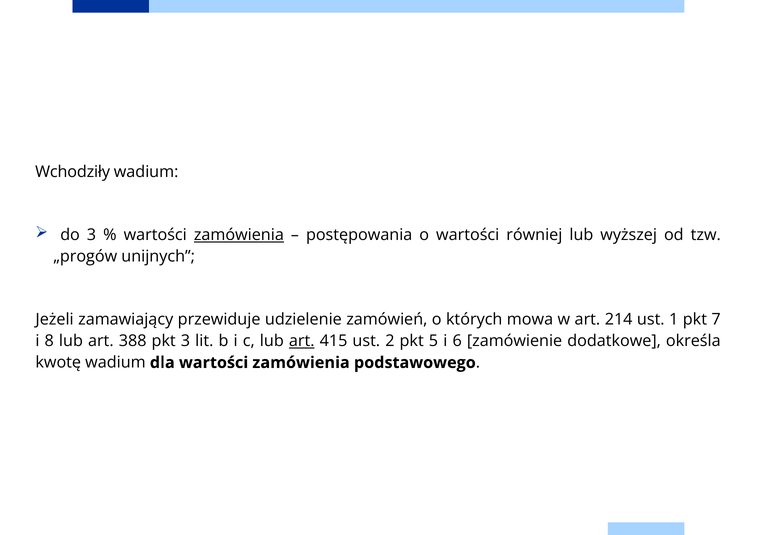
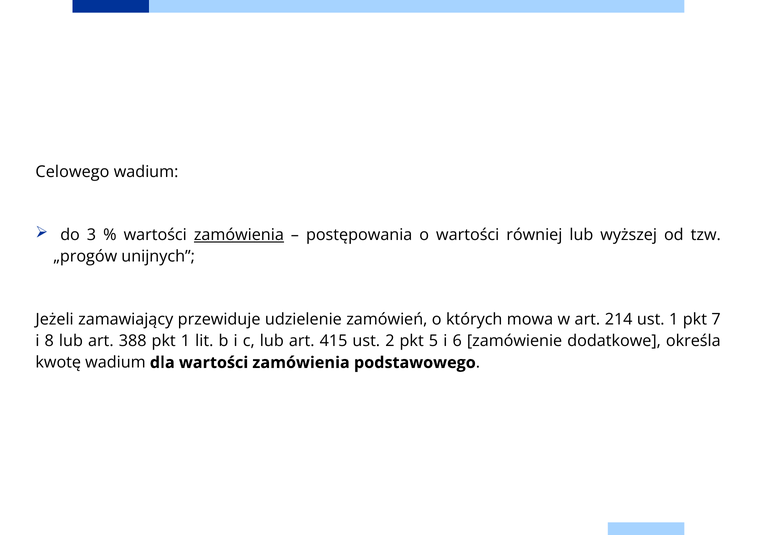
Wchodziły: Wchodziły -> Celowego (72, 172)
pkt 3: 3 -> 1 (185, 341)
art underline: present -> none (302, 341)
